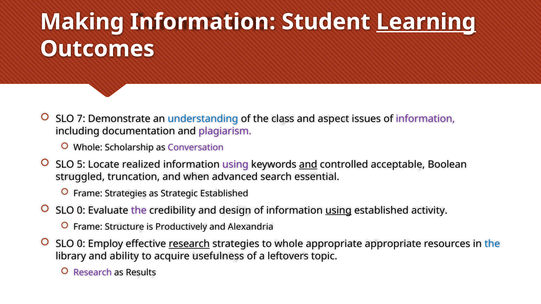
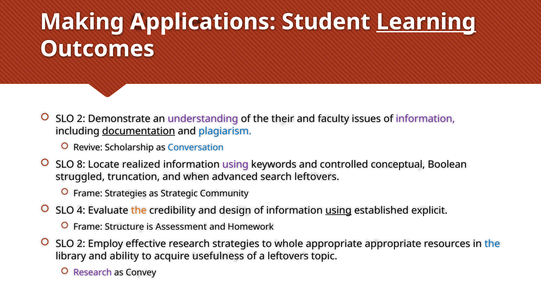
Making Information: Information -> Applications (203, 22)
7: 7 -> 2 (81, 119)
understanding colour: blue -> purple (203, 119)
class: class -> their (283, 119)
aspect: aspect -> faculty (333, 119)
documentation underline: none -> present (139, 131)
plagiarism colour: purple -> blue (225, 131)
Whole: Whole -> Revive (88, 148)
Conversation colour: purple -> blue (196, 148)
5: 5 -> 8 (81, 165)
and underline: present -> none (308, 165)
acceptable: acceptable -> conceptual (398, 165)
search essential: essential -> leftovers (317, 177)
Strategic Established: Established -> Community (224, 194)
0: 0 -> 4 (81, 211)
the colour: purple -> orange (139, 211)
activity: activity -> explicit (429, 211)
Productively: Productively -> Assessment (181, 227)
Alexandria: Alexandria -> Homework (251, 227)
0: 0 -> 2 (81, 244)
research underline: present -> none (189, 244)
Results: Results -> Convey (141, 273)
